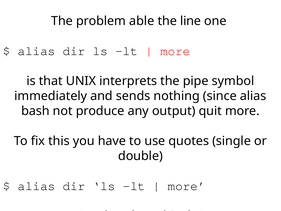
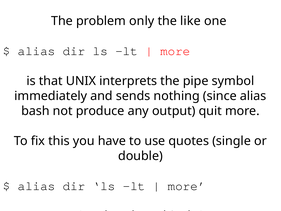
able: able -> only (142, 21)
line: line -> like (190, 21)
